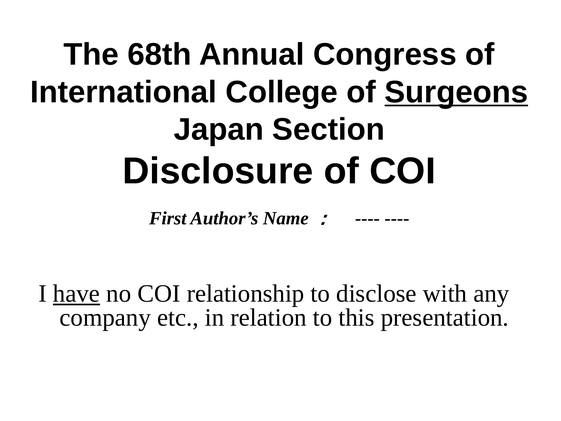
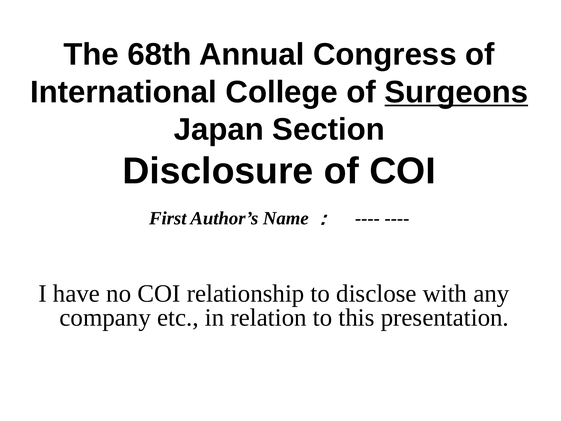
have underline: present -> none (76, 294)
